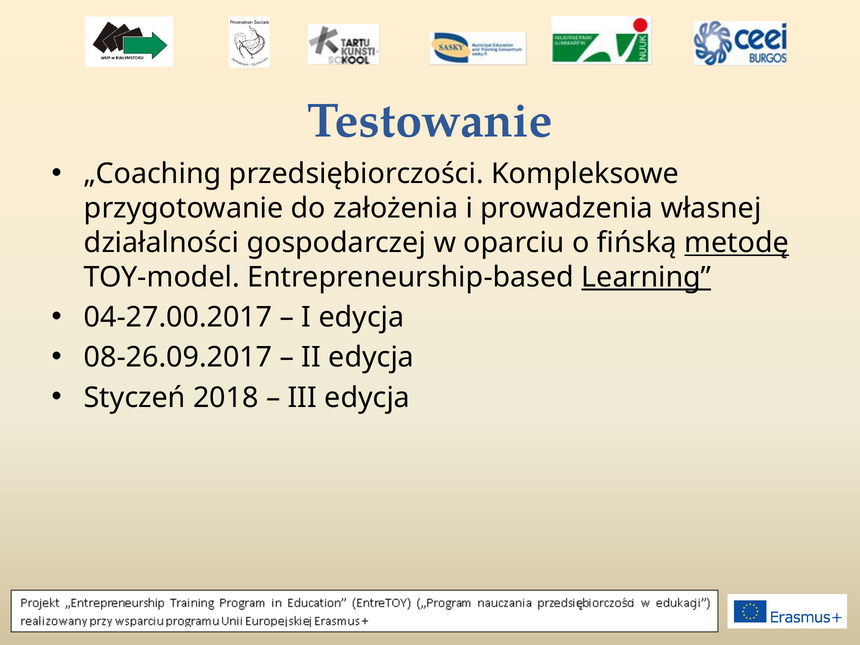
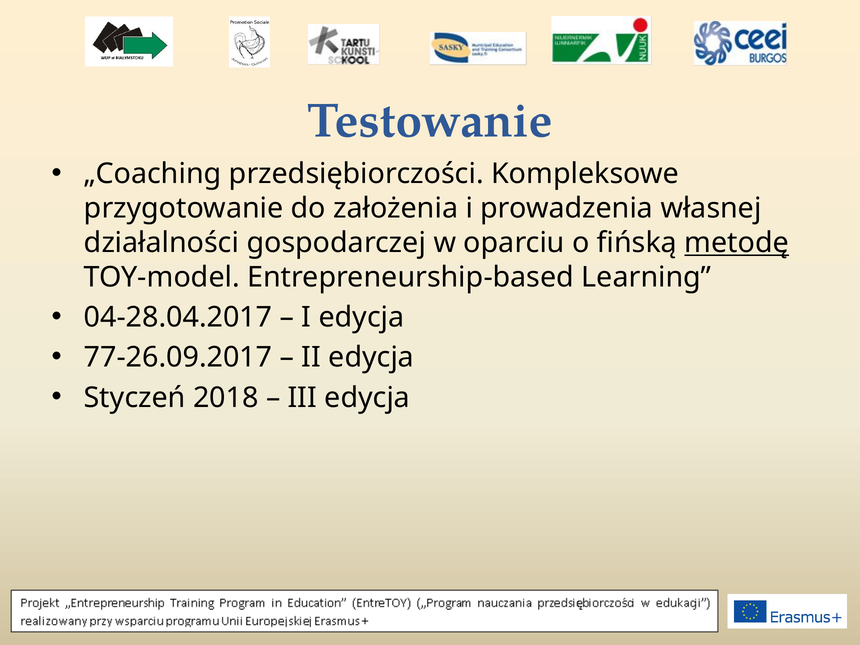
Learning underline: present -> none (646, 277)
04-27.00.2017: 04-27.00.2017 -> 04-28.04.2017 (178, 317)
08-26.09.2017: 08-26.09.2017 -> 77-26.09.2017 (178, 357)
